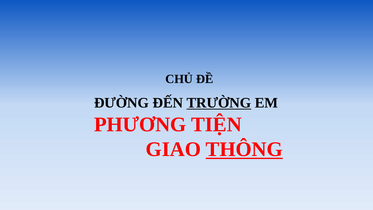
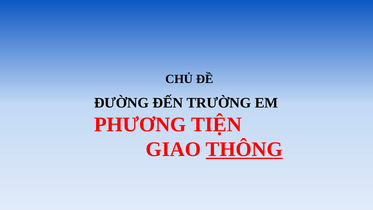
TRƯỜNG underline: present -> none (219, 103)
